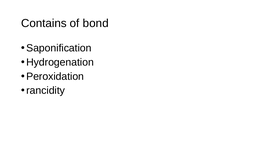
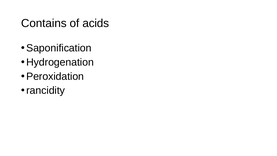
bond: bond -> acids (96, 23)
